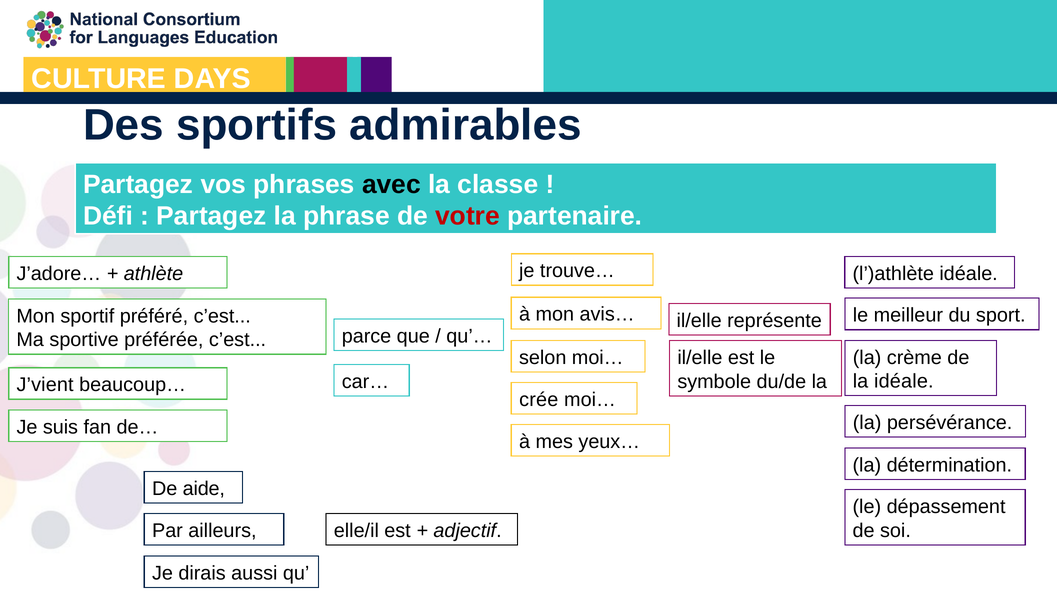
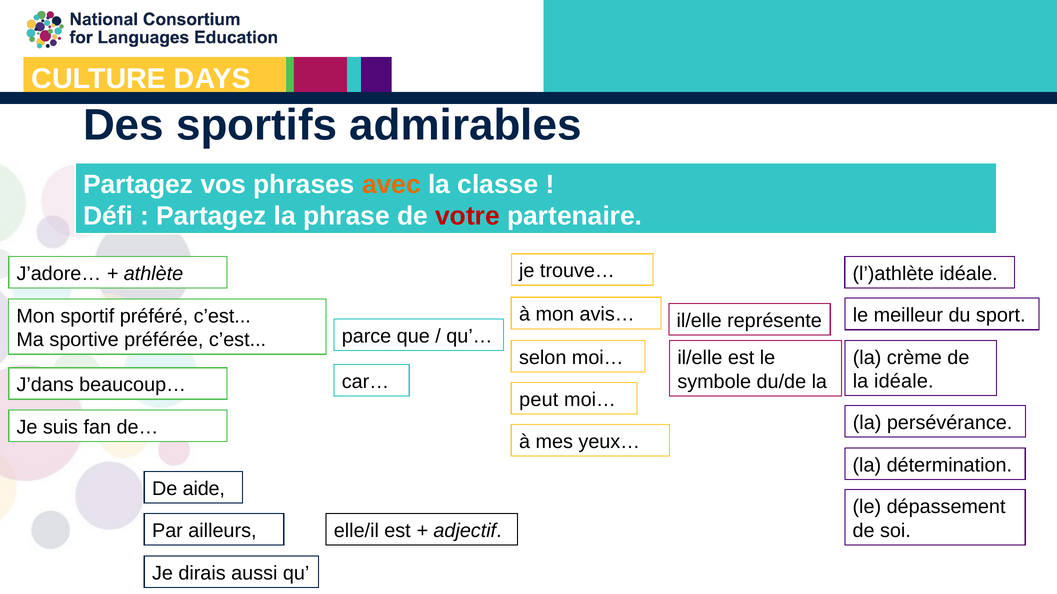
avec colour: black -> orange (391, 185)
J’vient: J’vient -> J’dans (45, 385)
crée: crée -> peut (539, 400)
